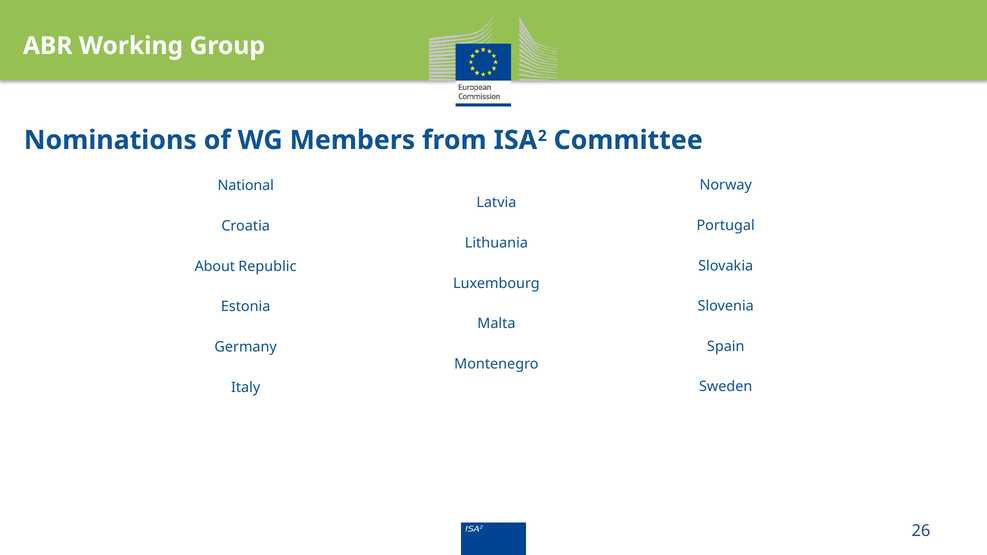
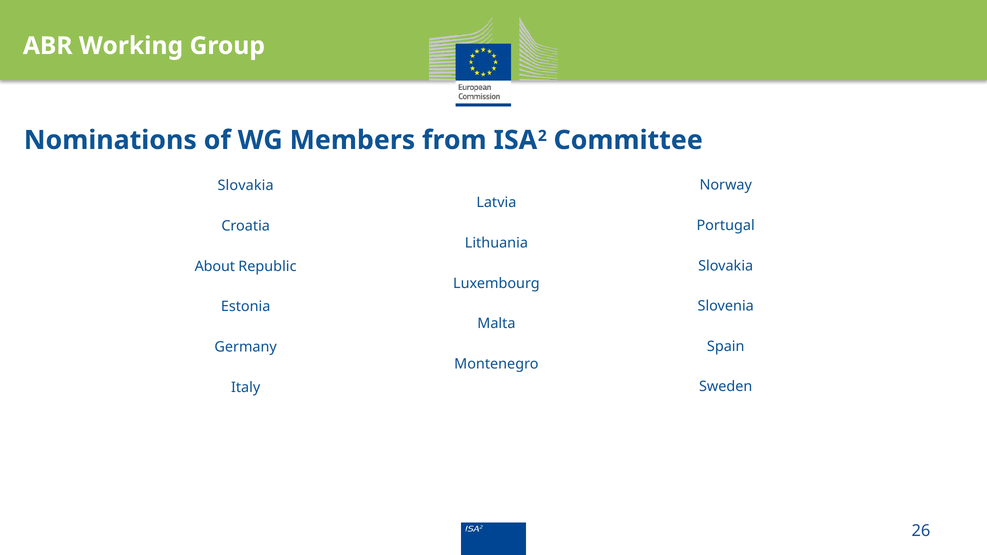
National: National -> Slovakia (246, 186)
